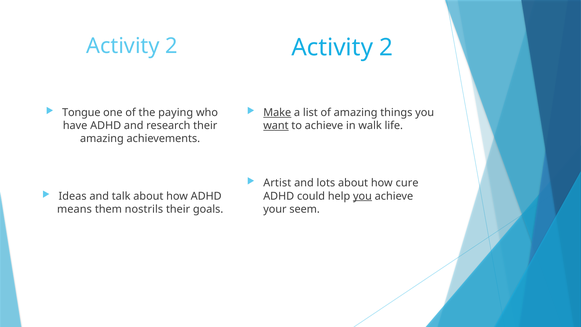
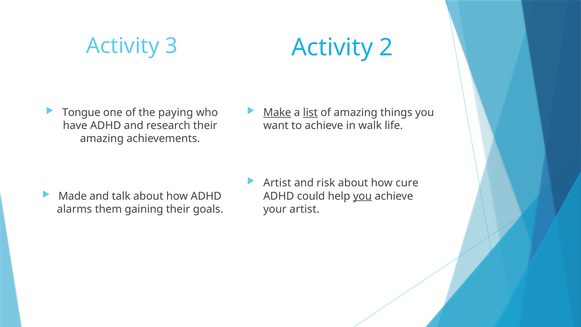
2: 2 -> 3 (171, 46)
list underline: none -> present (310, 112)
want underline: present -> none (276, 126)
lots: lots -> risk (326, 183)
Ideas: Ideas -> Made (73, 196)
means: means -> alarms (74, 209)
nostrils: nostrils -> gaining (144, 209)
your seem: seem -> artist (304, 209)
